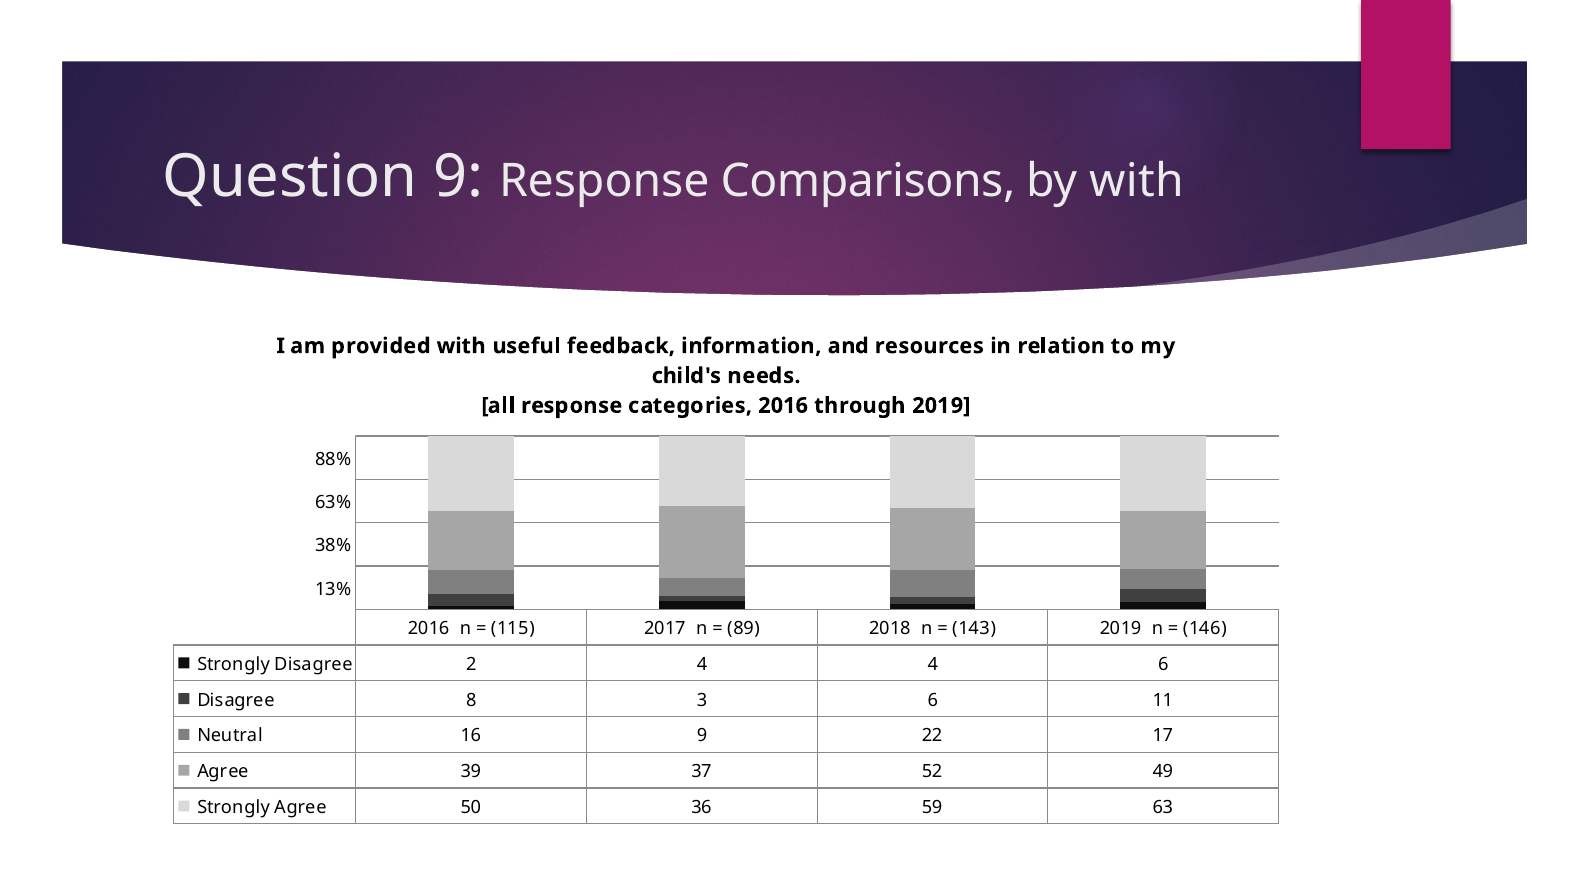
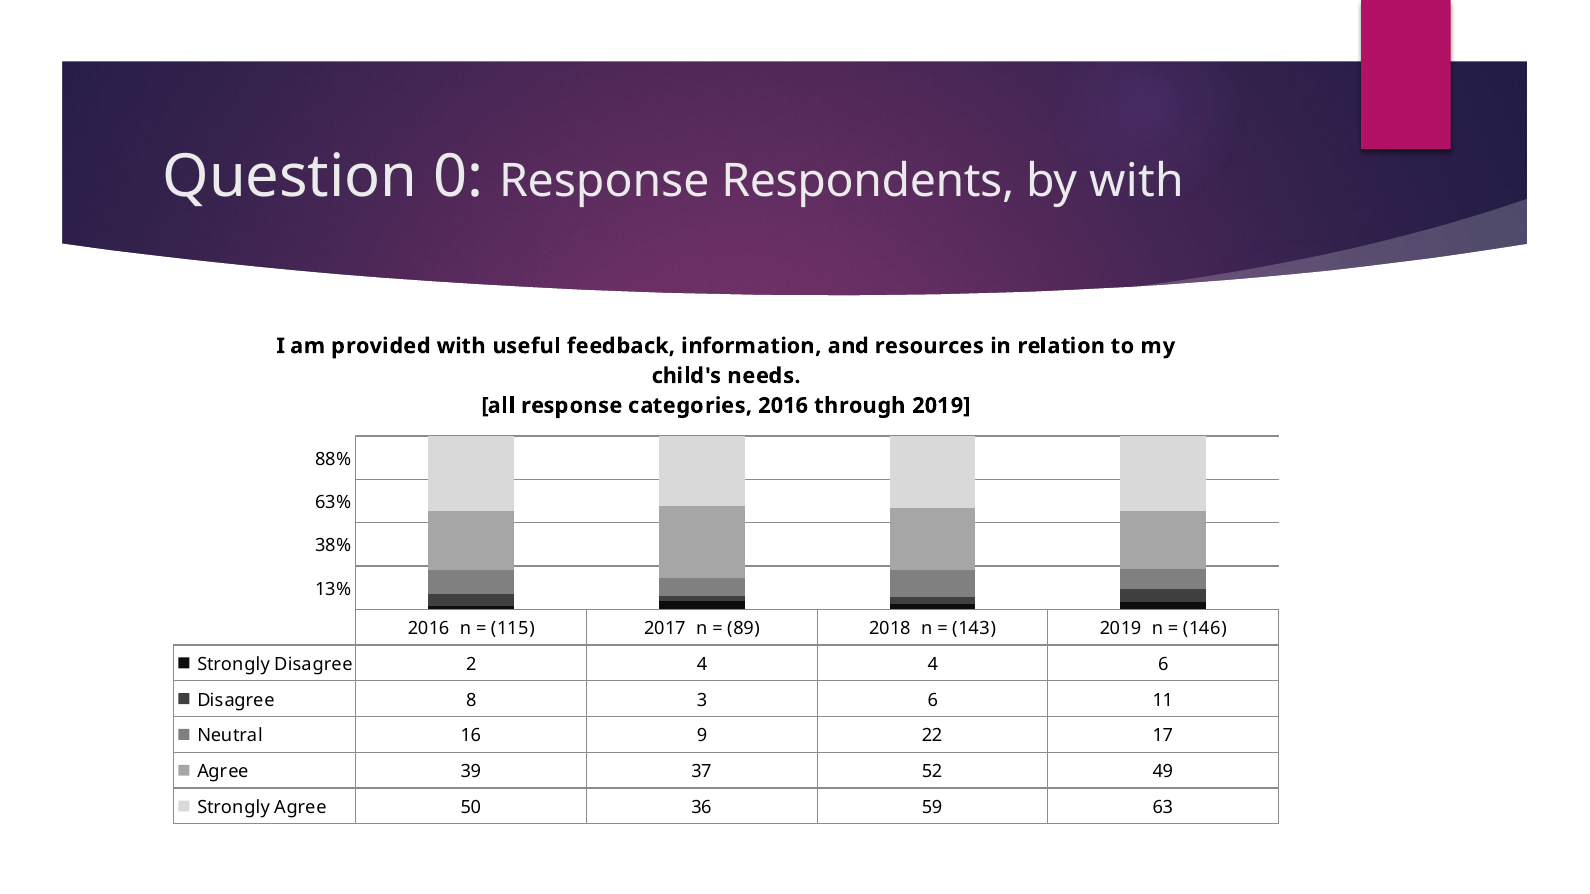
Question 9: 9 -> 0 (458, 177)
Comparisons: Comparisons -> Respondents (868, 182)
